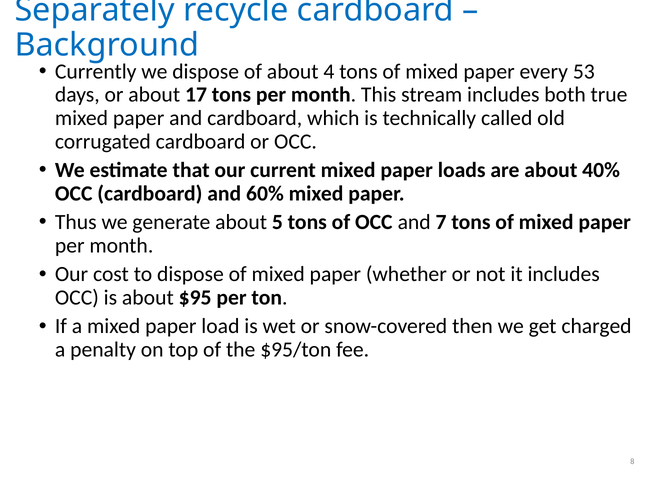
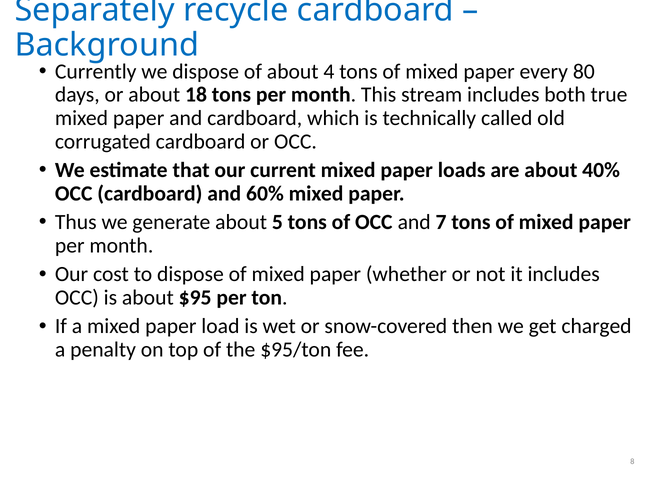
53: 53 -> 80 (584, 72)
17: 17 -> 18 (196, 95)
